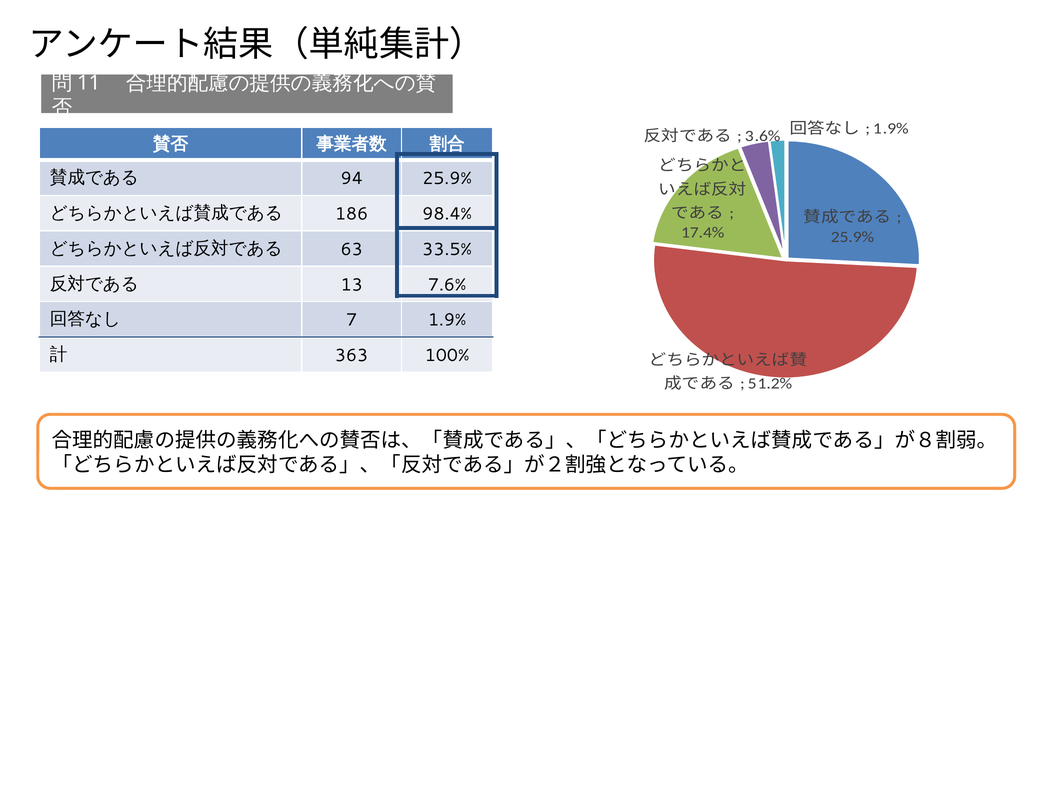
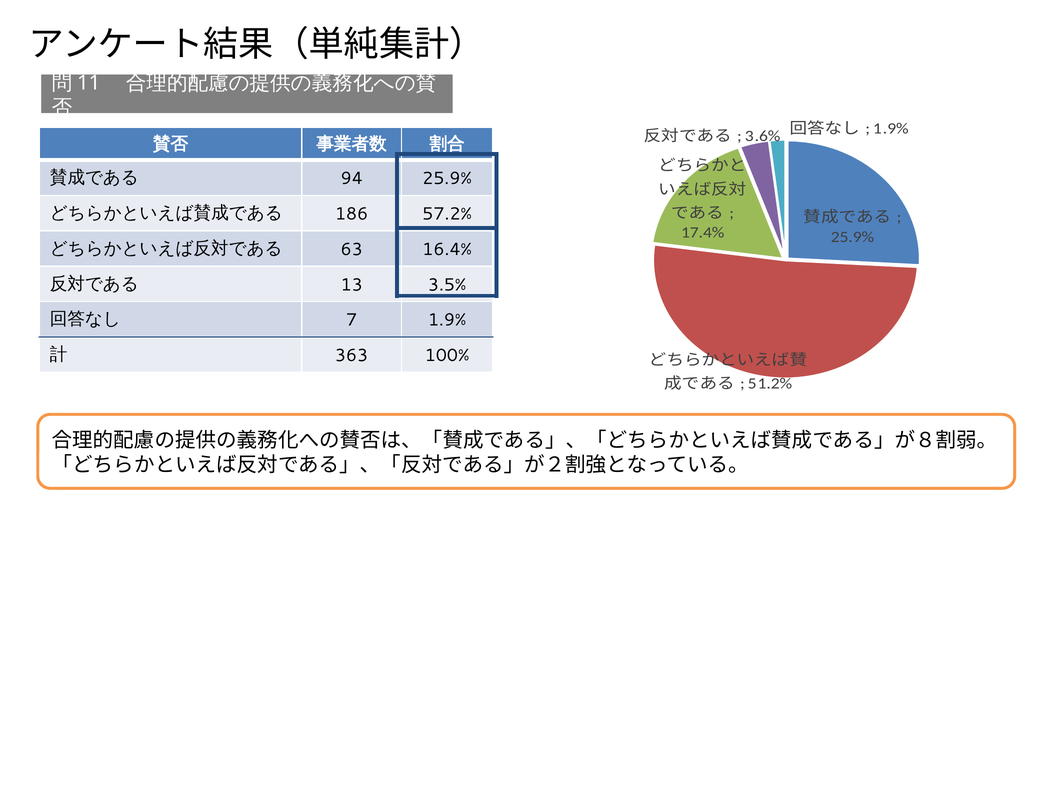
98.4%: 98.4% -> 57.2% (447, 214)
33.5%: 33.5% -> 16.4% (447, 249)
7.6%: 7.6% -> 3.5% (447, 285)
